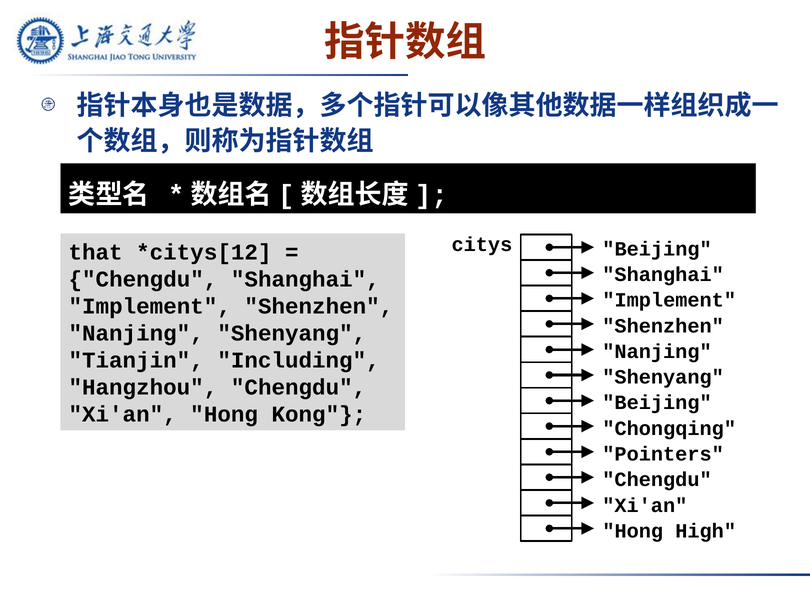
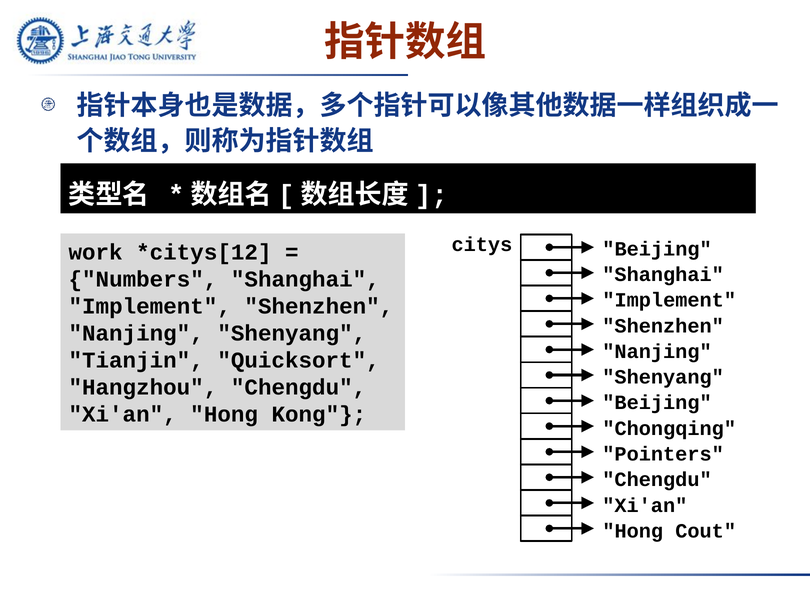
that: that -> work (96, 253)
Chengdu: Chengdu -> Numbers (143, 280)
Including: Including -> Quicksort (299, 361)
High: High -> Cout (706, 532)
